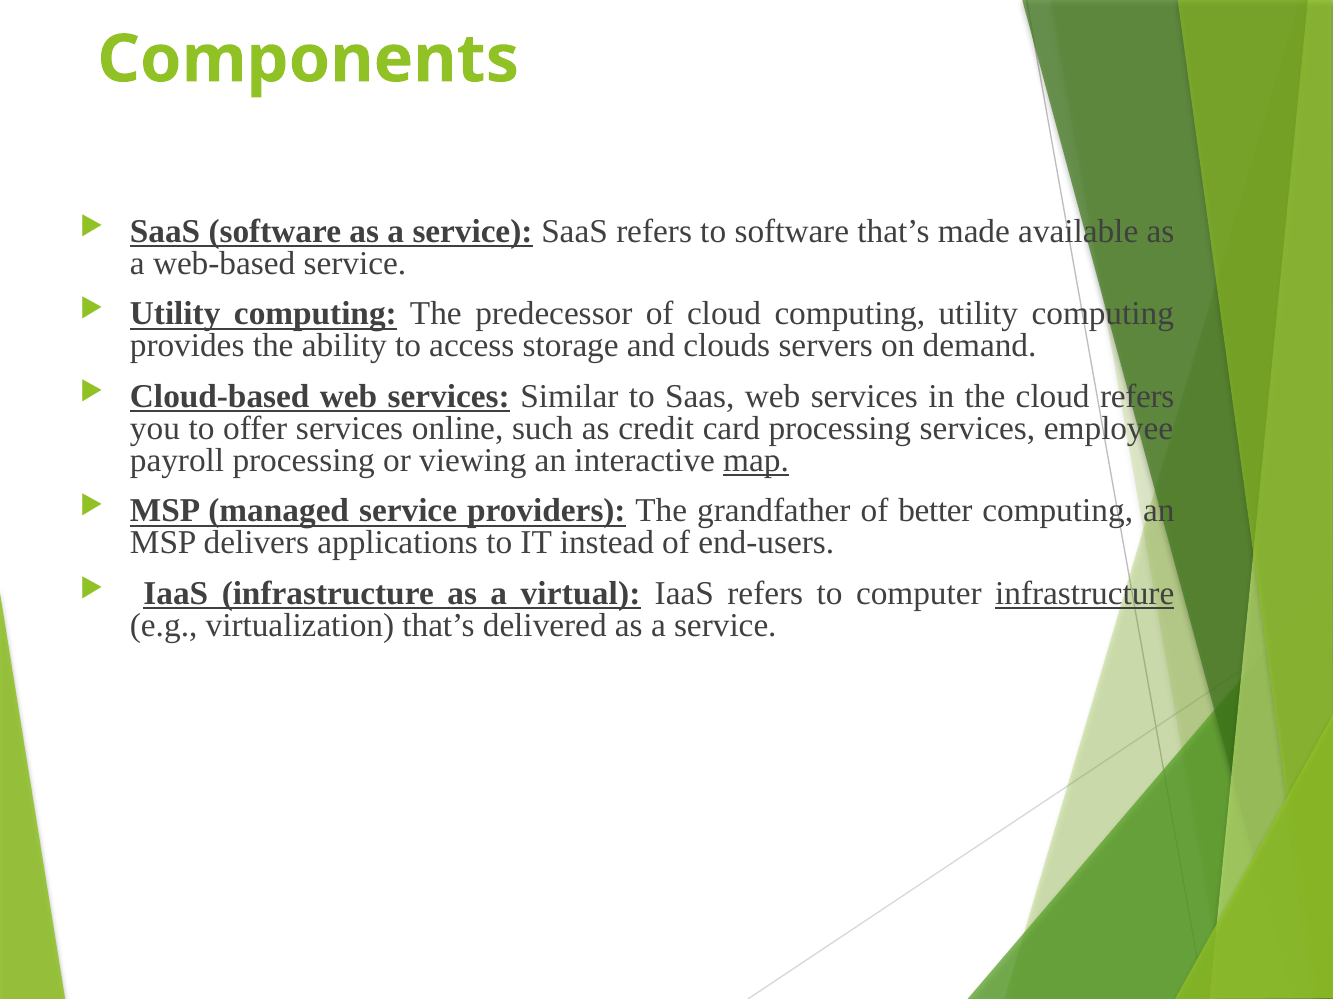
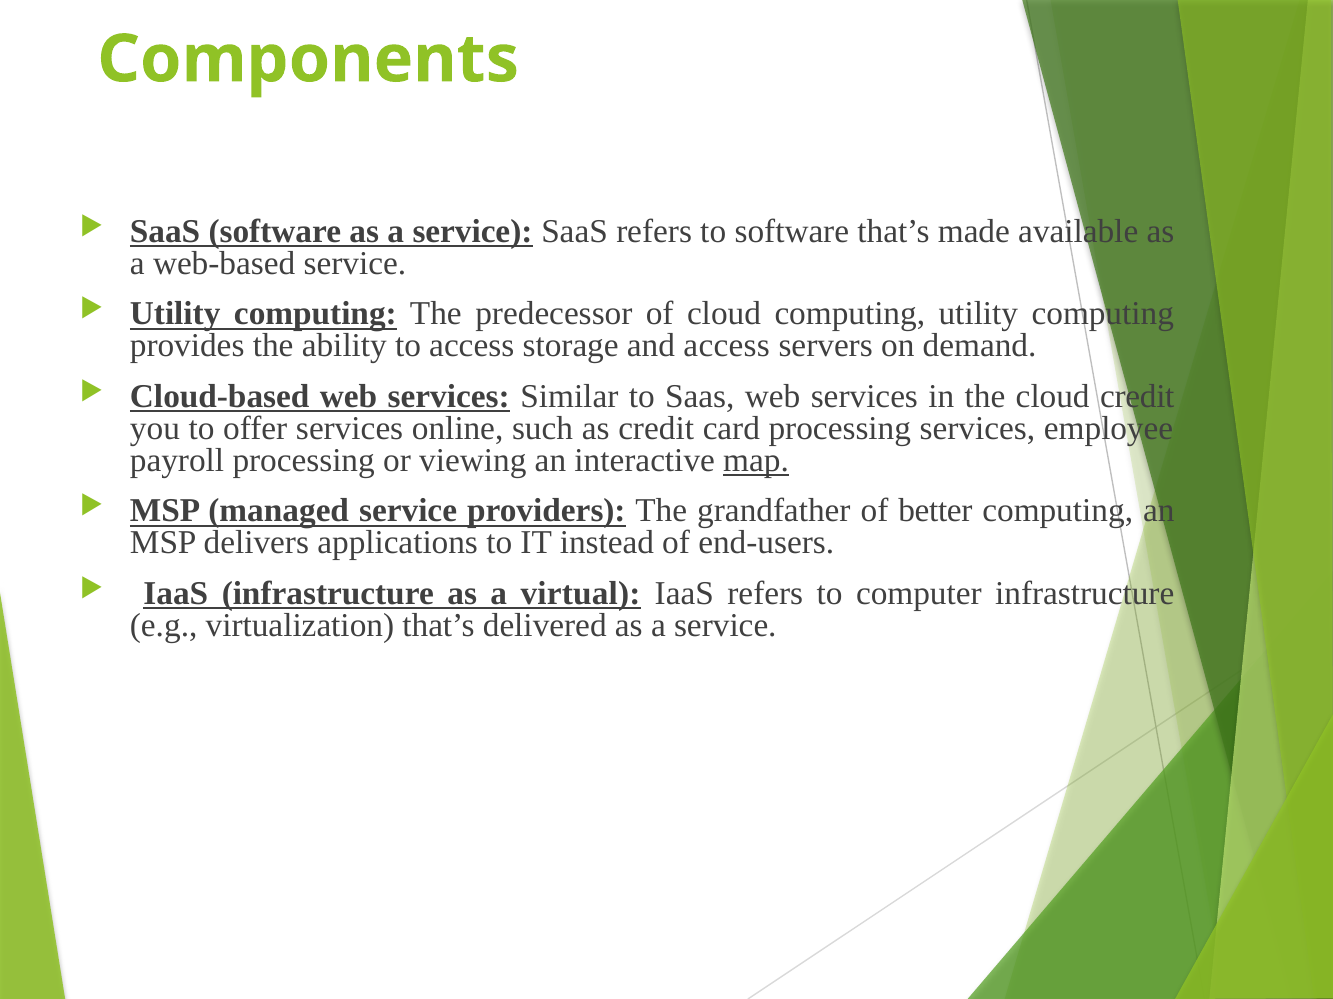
and clouds: clouds -> access (727, 346)
cloud refers: refers -> credit (1137, 397)
infrastructure underline: present -> none (1085, 594)
